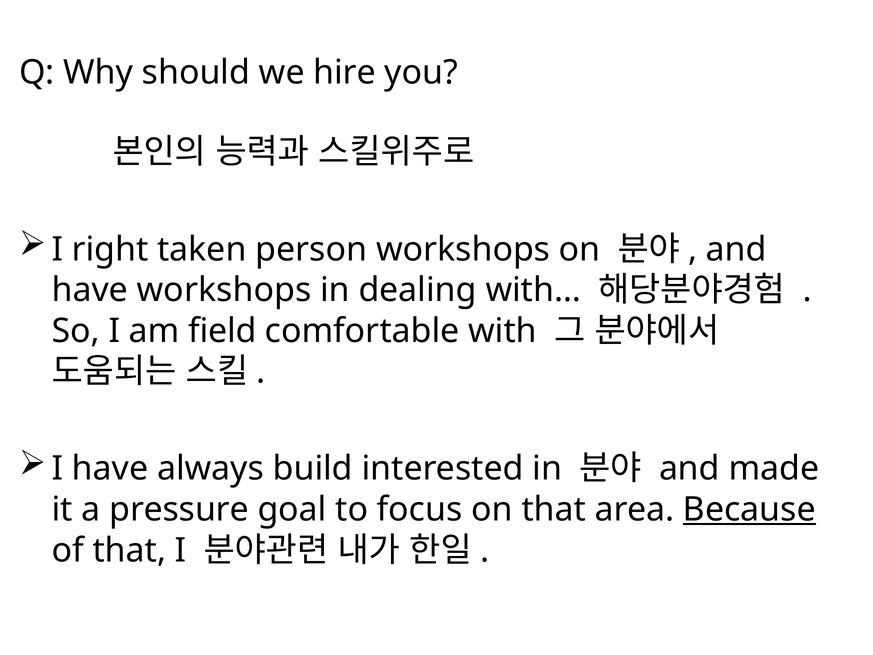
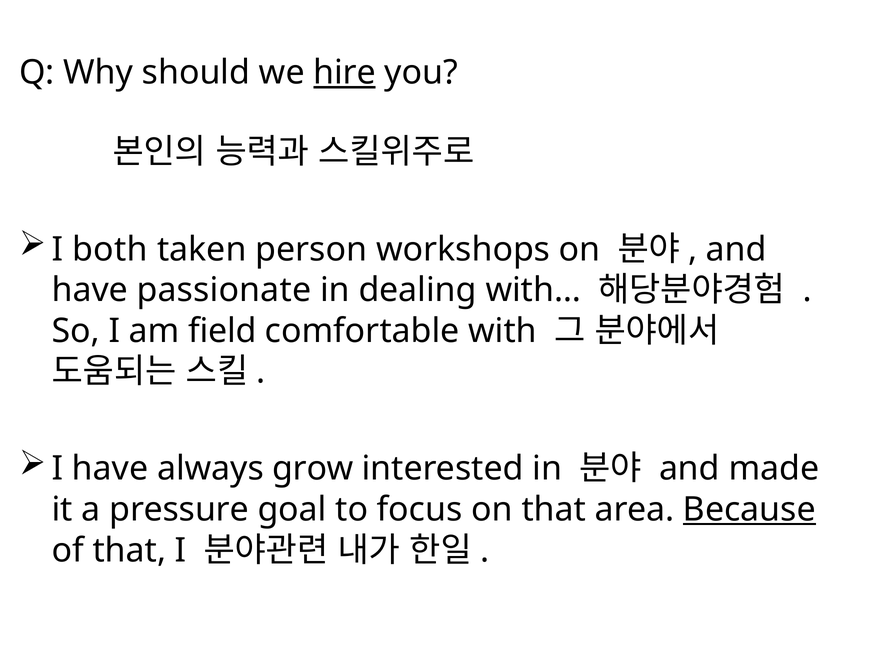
hire underline: none -> present (345, 73)
right: right -> both (110, 249)
have workshops: workshops -> passionate (224, 290)
build: build -> grow (313, 469)
